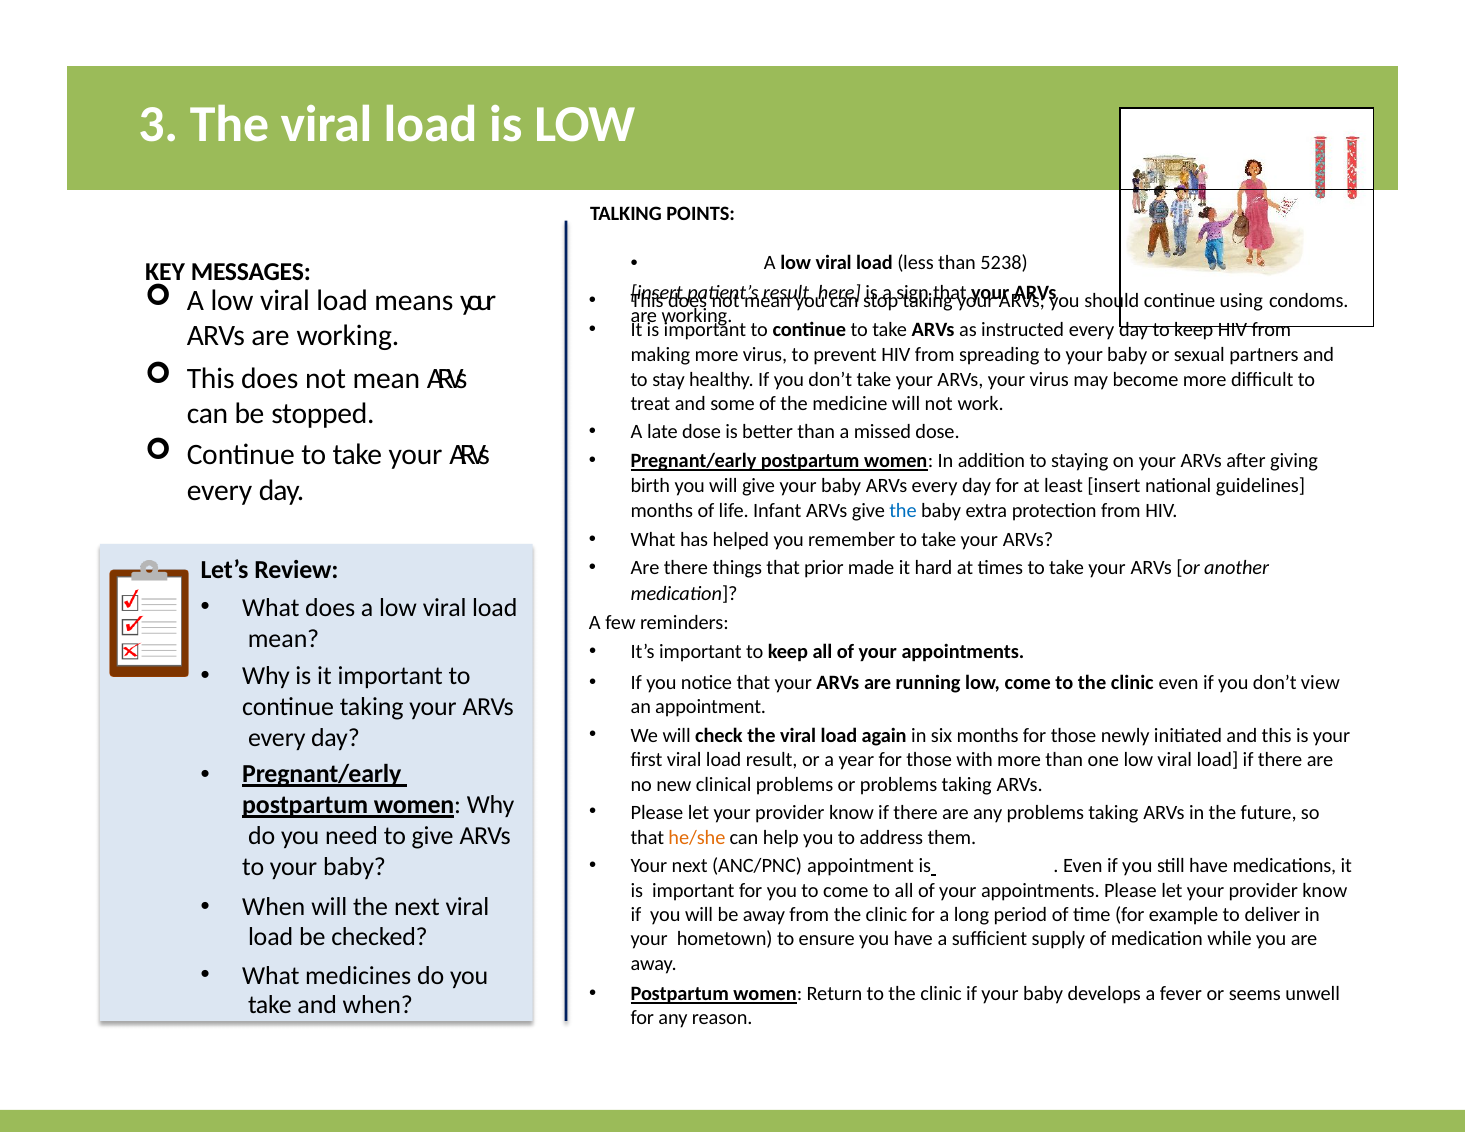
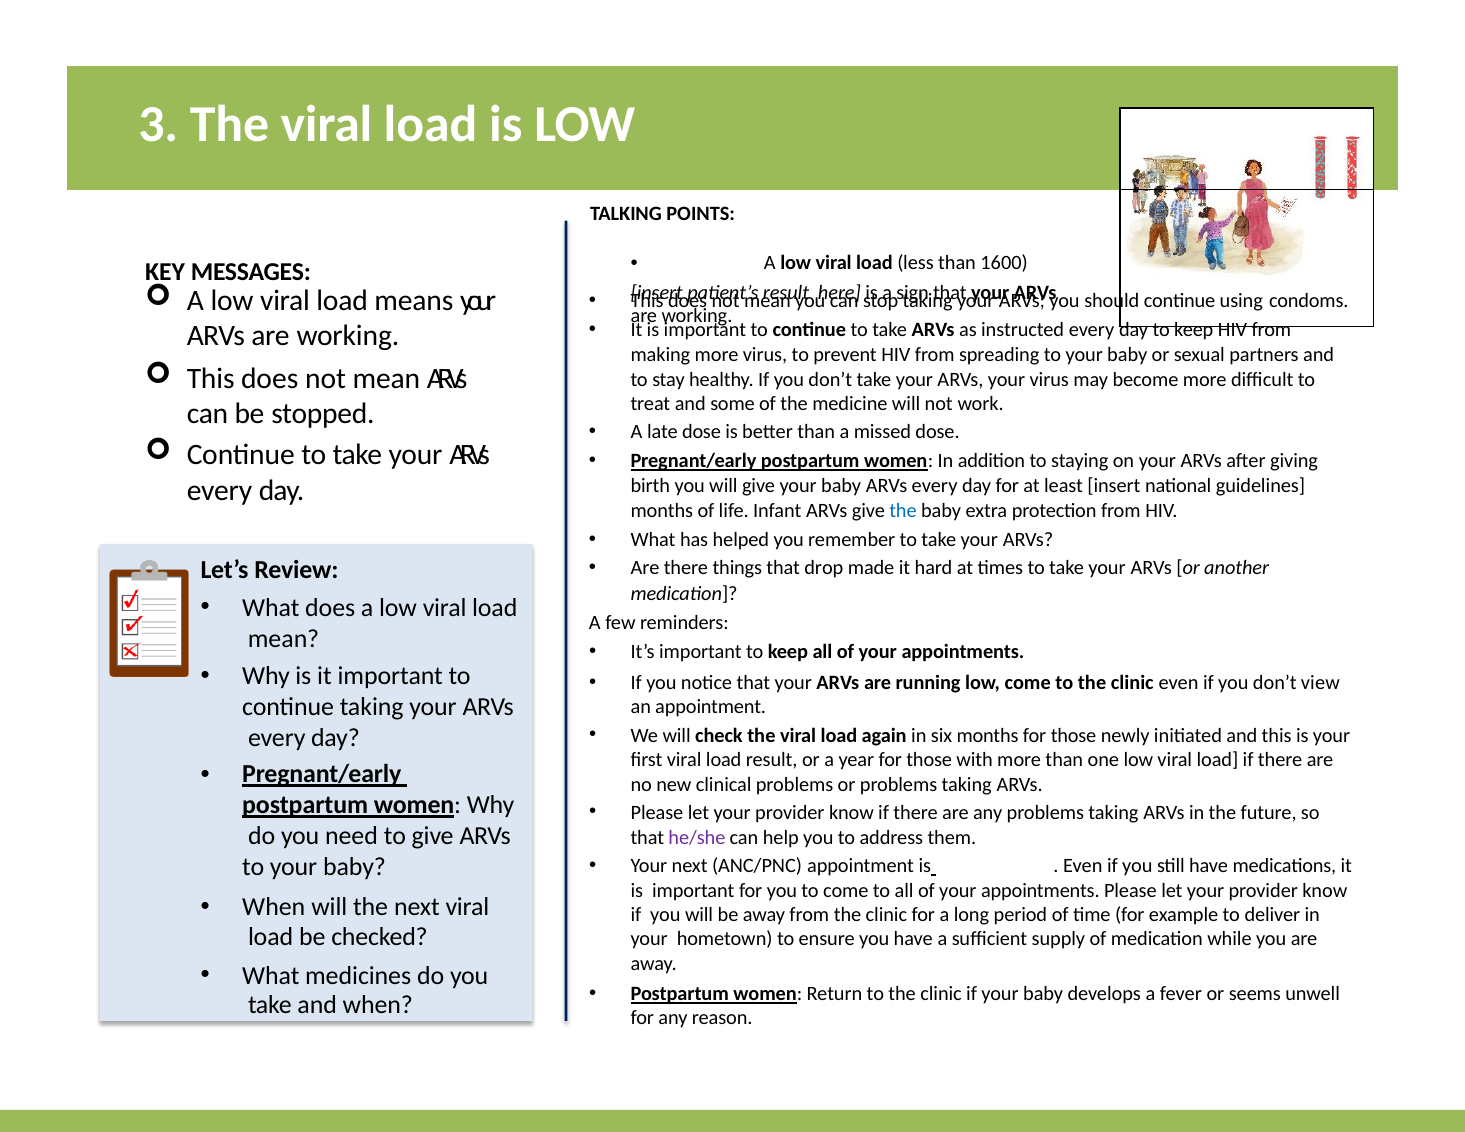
5238: 5238 -> 1600 (1004, 263)
prior: prior -> drop (824, 568)
he/she colour: orange -> purple (697, 838)
